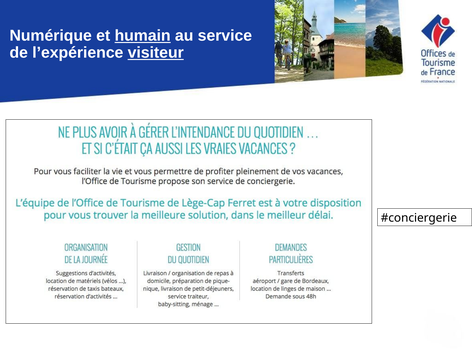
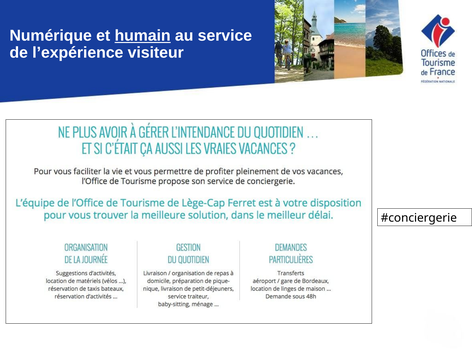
visiteur underline: present -> none (156, 53)
